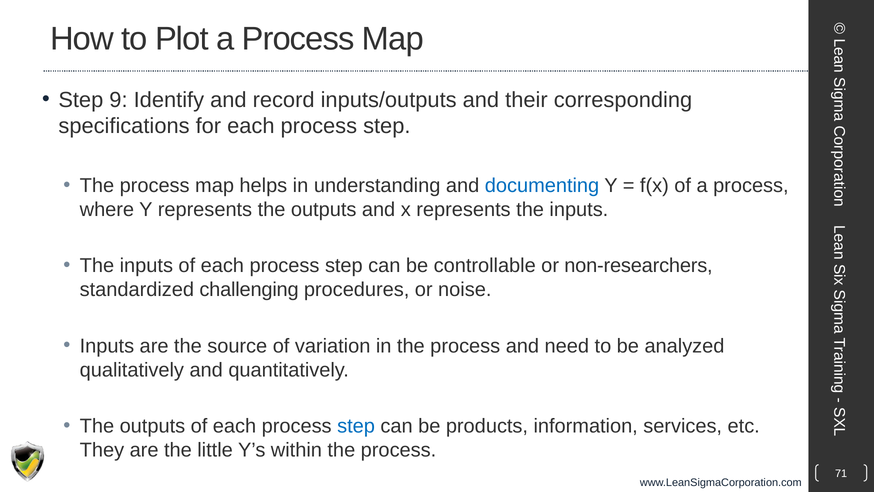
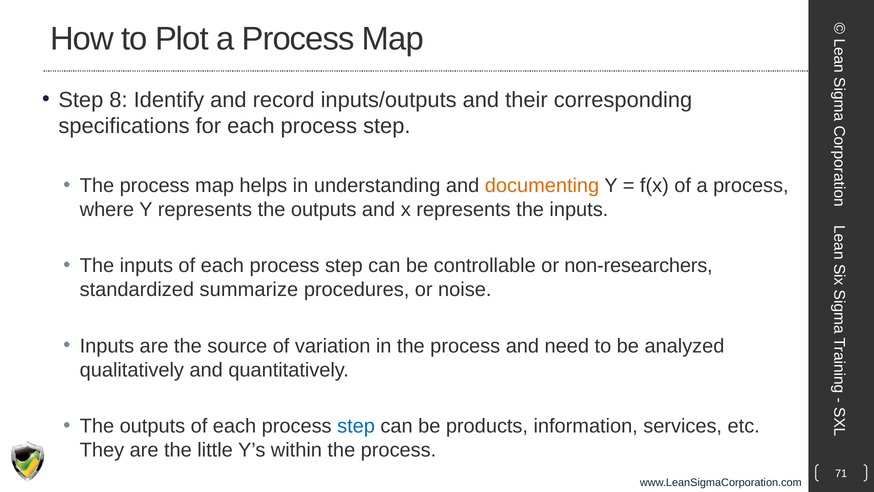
9: 9 -> 8 (118, 100)
documenting colour: blue -> orange (542, 186)
challenging: challenging -> summarize (249, 290)
